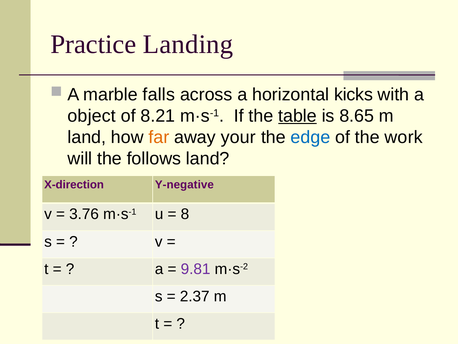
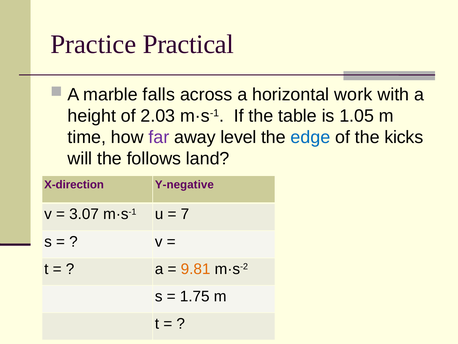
Landing: Landing -> Practical (188, 44)
kicks: kicks -> work (353, 94)
object: object -> height (92, 116)
8.21: 8.21 -> 2.03 (158, 116)
table underline: present -> none (297, 116)
8.65: 8.65 -> 1.05 (357, 116)
land: land -> time (87, 137)
far colour: orange -> purple (159, 137)
your: your -> level (238, 137)
work: work -> kicks (404, 137)
3.76: 3.76 -> 3.07 (84, 214)
8: 8 -> 7 (185, 214)
9.81 colour: purple -> orange (196, 269)
2.37: 2.37 -> 1.75 (195, 296)
